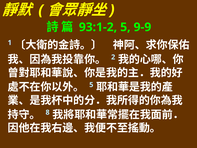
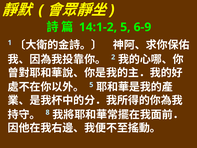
93:1-2: 93:1-2 -> 14:1-2 (98, 27)
9-9: 9-9 -> 6-9 (142, 27)
